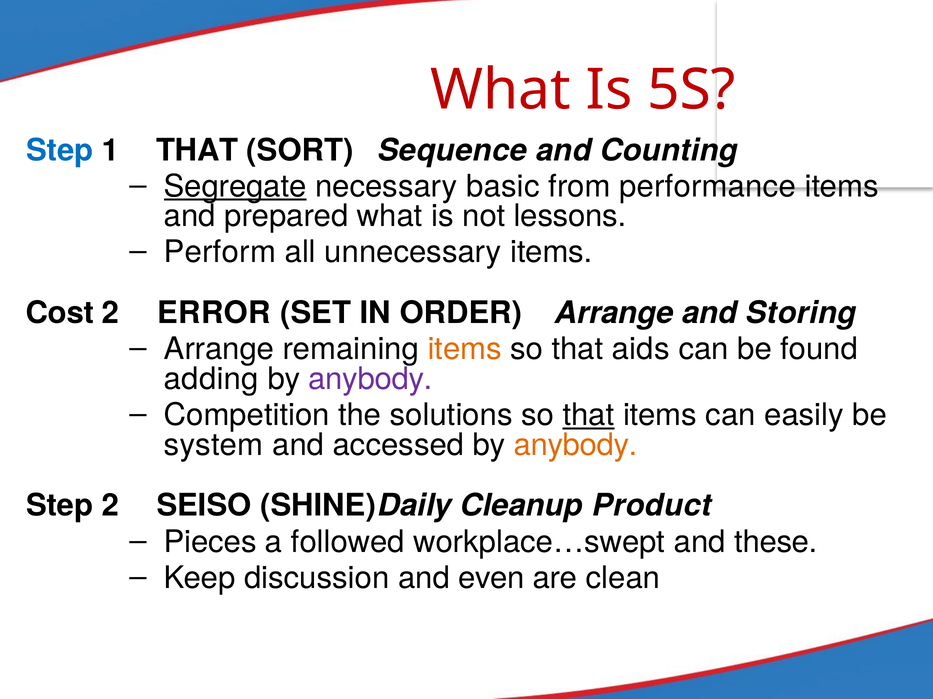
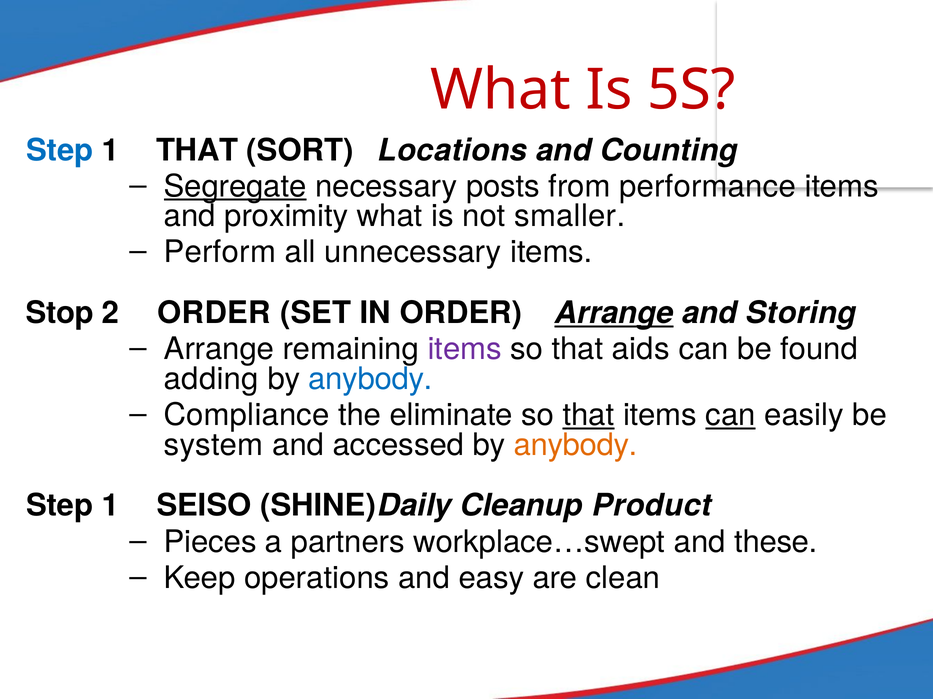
Sequence: Sequence -> Locations (452, 150)
basic: basic -> posts (503, 187)
prepared: prepared -> proximity (286, 216)
lessons: lessons -> smaller (570, 216)
Cost: Cost -> Stop (60, 313)
2 ERROR: ERROR -> ORDER (214, 313)
Arrange underline: none -> present (614, 313)
items colour: orange -> purple (465, 349)
anybody colour: purple -> blue (370, 379)
Competition: Competition -> Compliance (247, 415)
solutions: solutions -> eliminate (451, 415)
can underline: none -> present (731, 415)
2: 2 -> 1 (111, 506)
followed: followed -> partners (348, 542)
discussion: discussion -> operations (317, 578)
even: even -> easy (491, 578)
